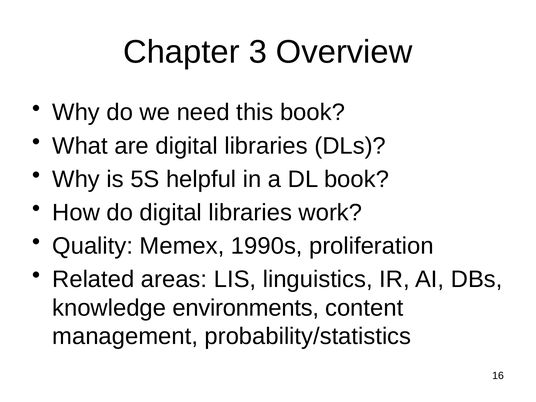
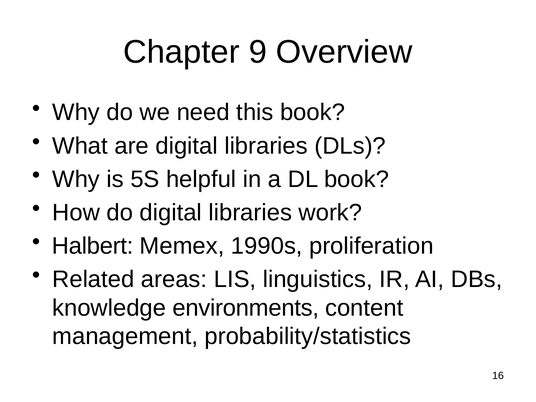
3: 3 -> 9 (258, 52)
Quality: Quality -> Halbert (93, 246)
